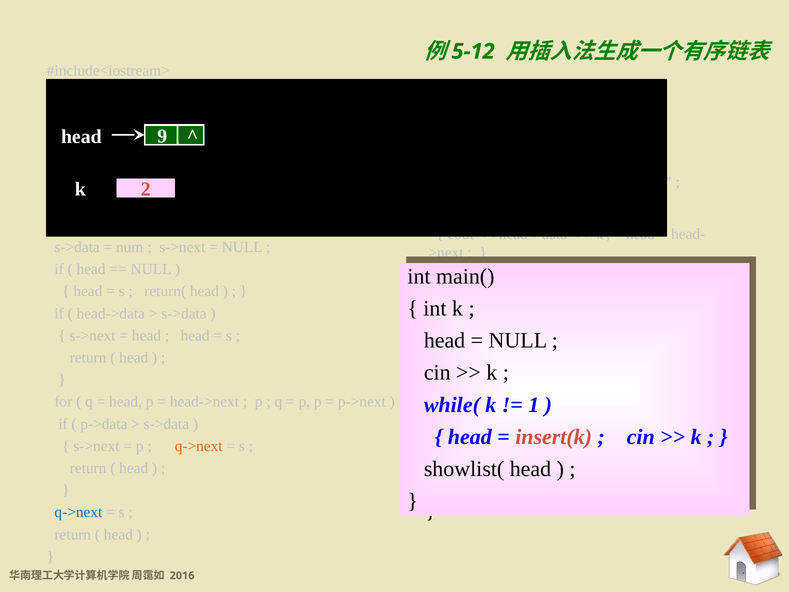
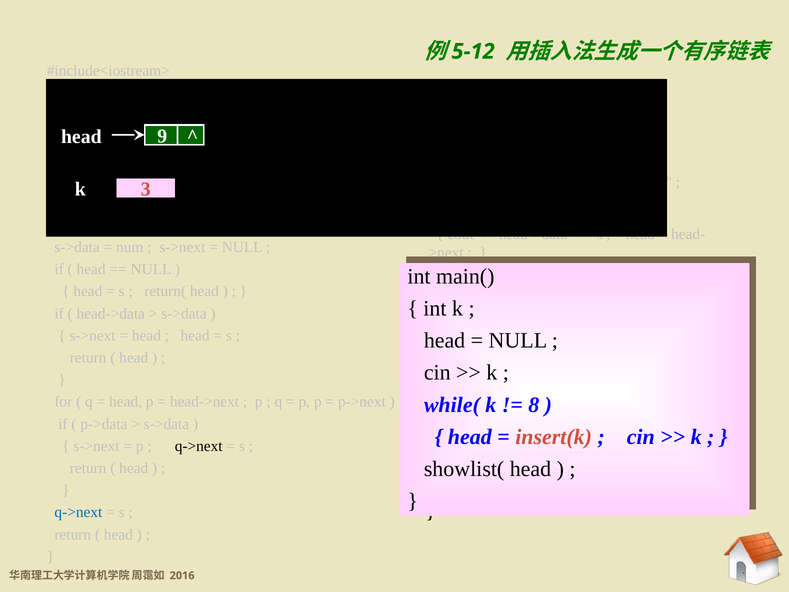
2: 2 -> 3 (146, 189)
1: 1 -> 8 (534, 405)
q->next colour: orange -> black (199, 446)
